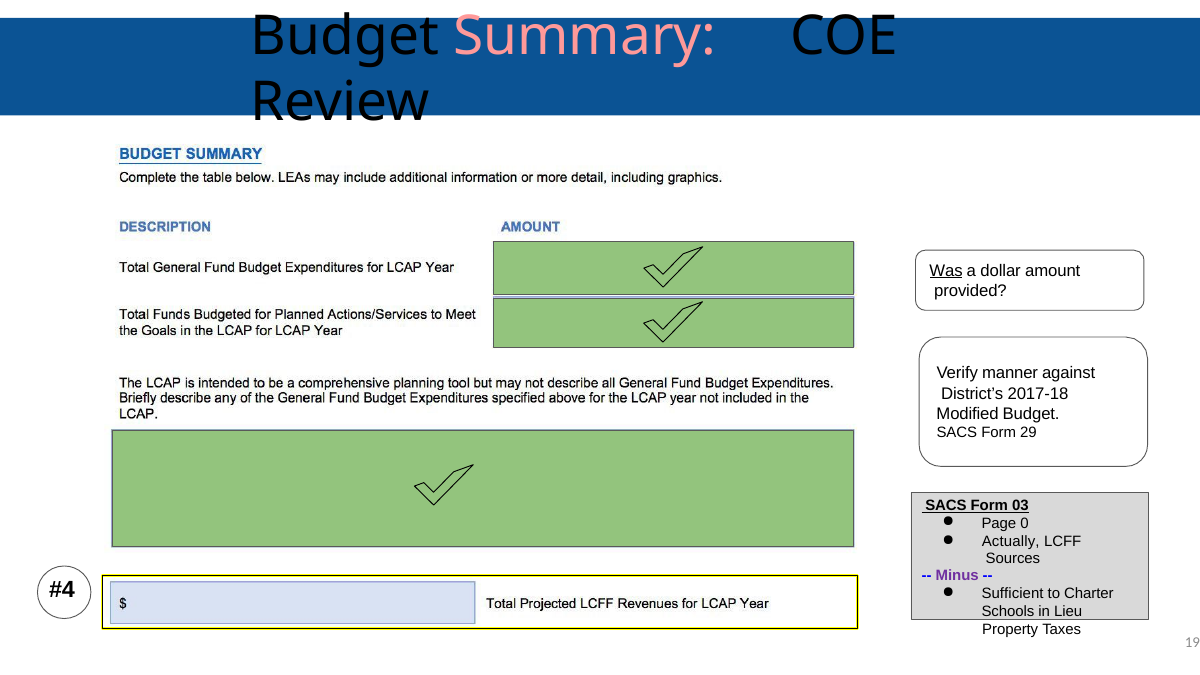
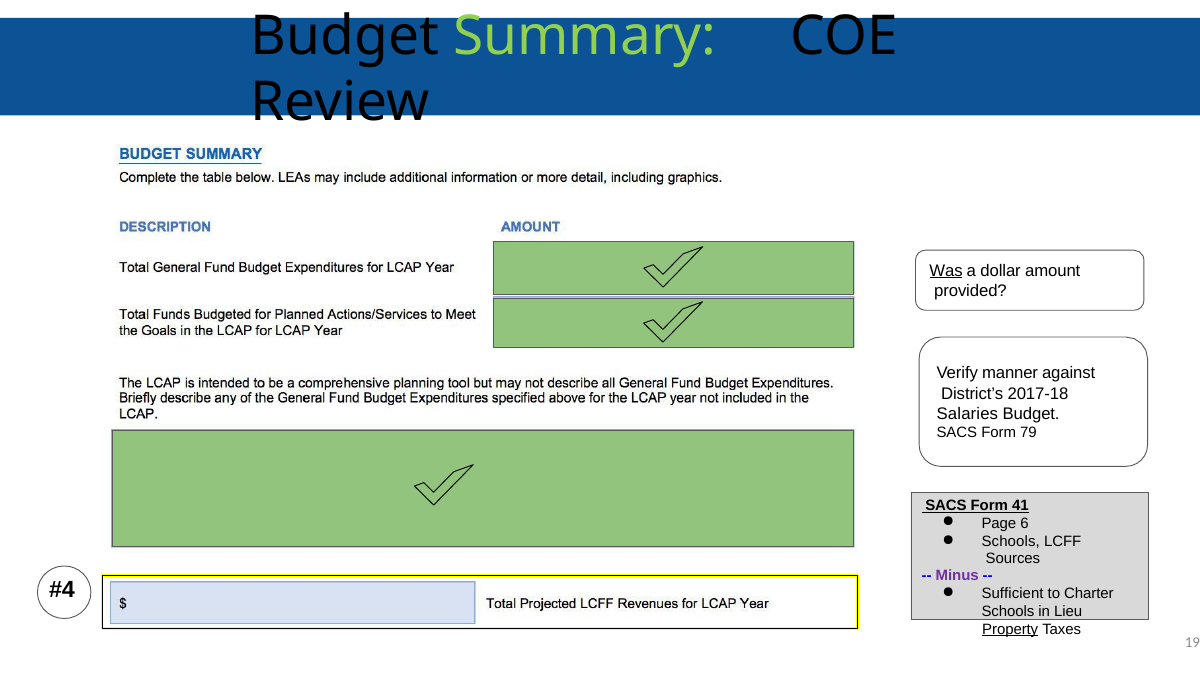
Summary colour: pink -> light green (585, 36)
Modified: Modified -> Salaries (967, 413)
29: 29 -> 79 (1028, 432)
03: 03 -> 41 (1020, 506)
0: 0 -> 6 (1024, 523)
Actually: Actually -> Schools (1011, 541)
Property underline: none -> present (1010, 629)
